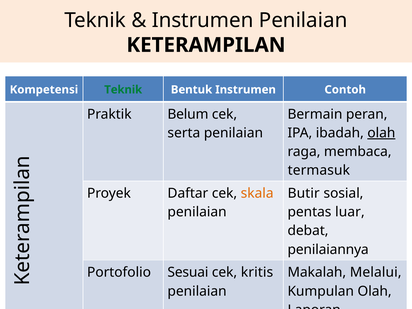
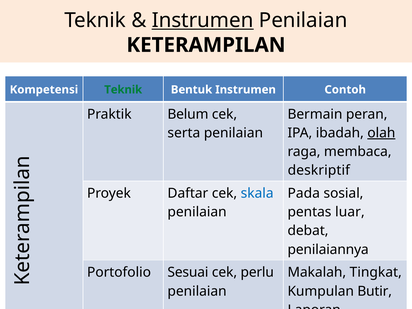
Instrumen underline: none -> present (203, 20)
termasuk: termasuk -> deskriptif (319, 170)
skala colour: orange -> blue (257, 193)
Butir: Butir -> Pada (304, 193)
kritis: kritis -> perlu (257, 272)
Melalui: Melalui -> Tingkat (376, 272)
Kumpulan Olah: Olah -> Butir (375, 291)
